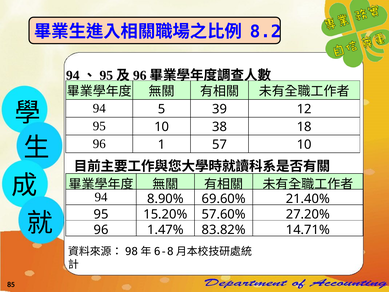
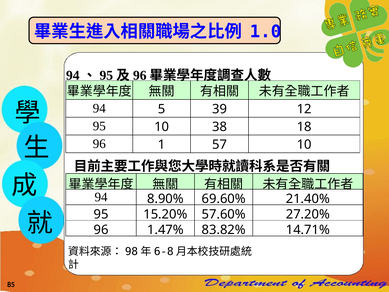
8.2: 8.2 -> 1.0 (266, 32)
